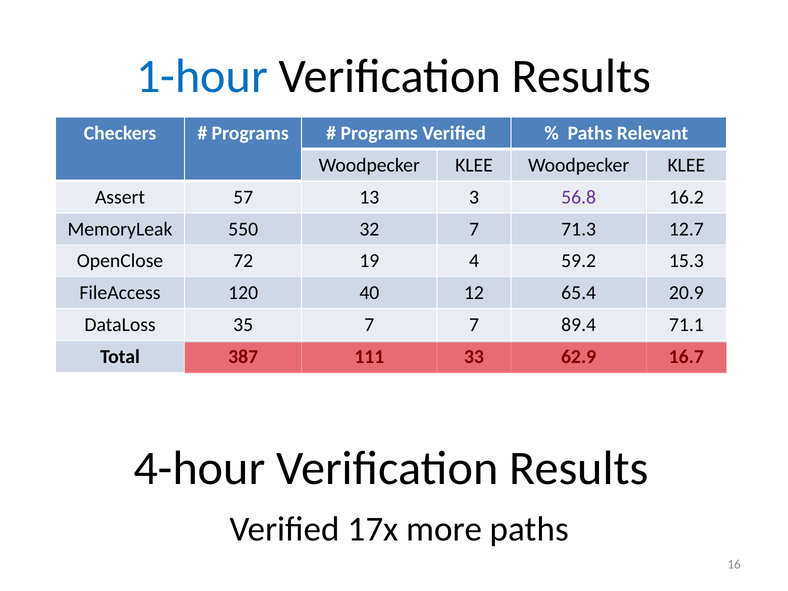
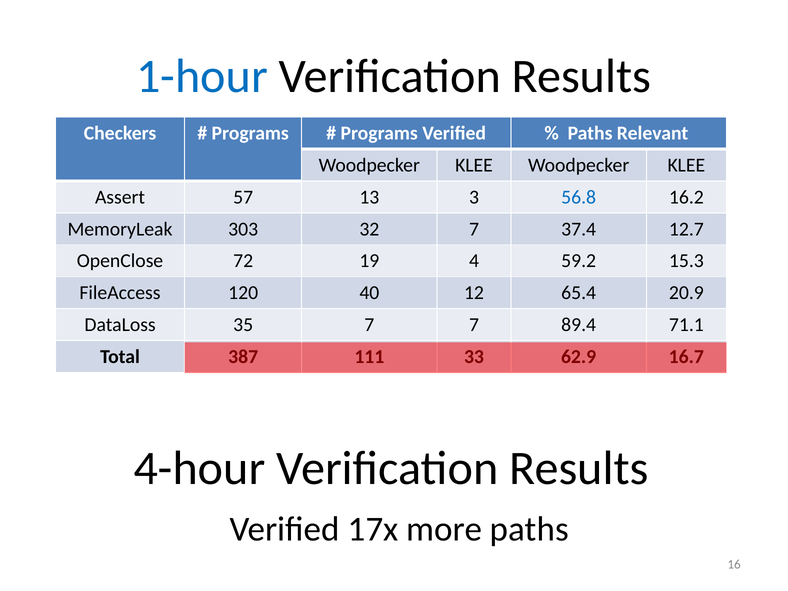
56.8 colour: purple -> blue (579, 197)
550: 550 -> 303 (243, 229)
71.3: 71.3 -> 37.4 (579, 229)
